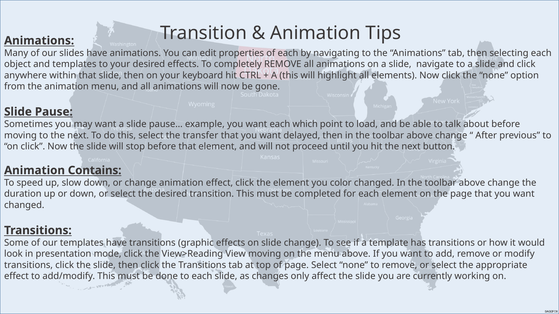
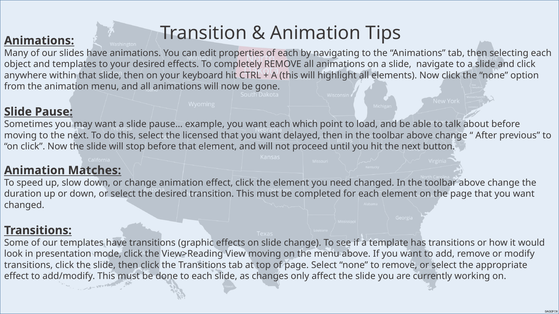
transfer: transfer -> licensed (201, 135)
Contains: Contains -> Matches (95, 171)
color: color -> need (341, 183)
